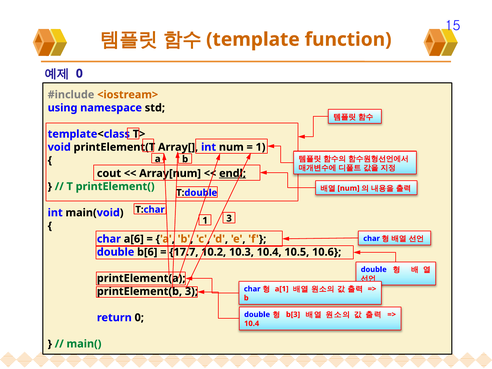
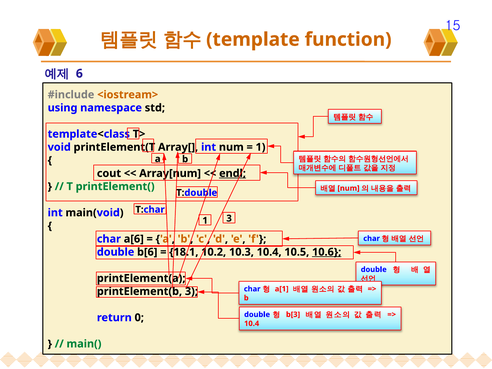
0: 0 -> 6 (79, 74)
17.7: 17.7 -> 18.1 (184, 252)
10.6 underline: none -> present (327, 252)
